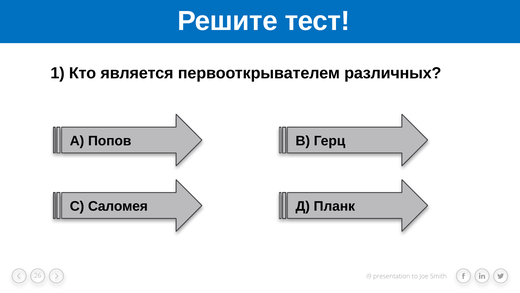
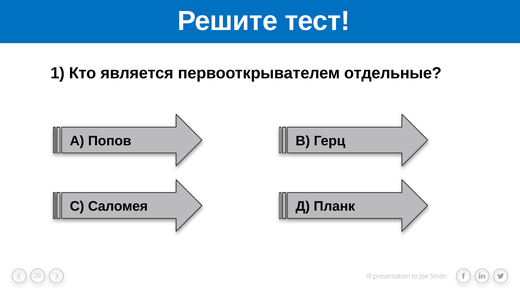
различных: различных -> отдельные (393, 73)
